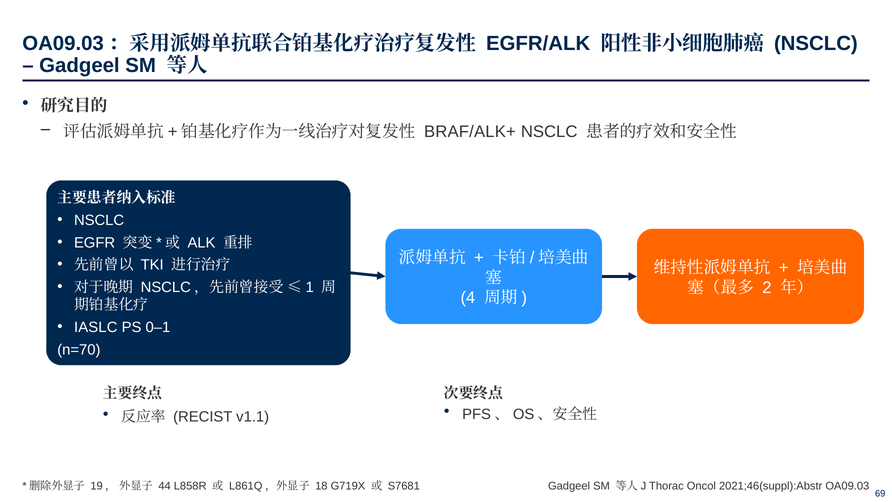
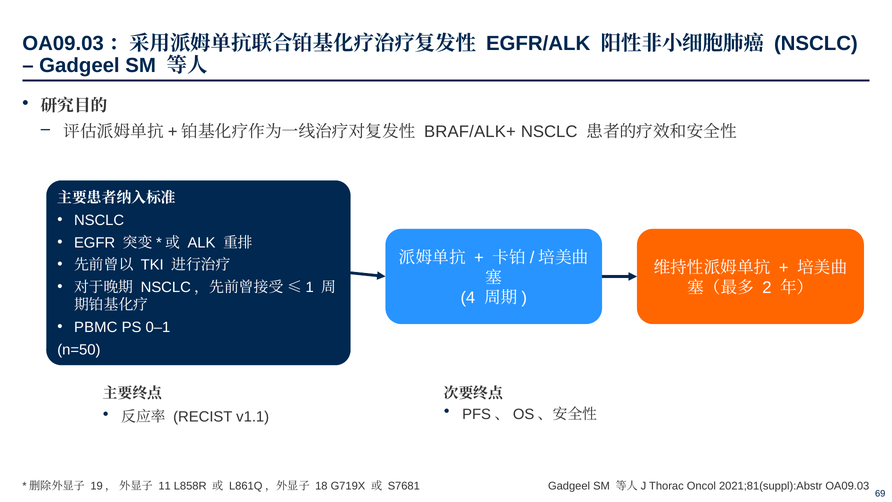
IASLC: IASLC -> PBMC (96, 327)
n=70: n=70 -> n=50 (79, 349)
44: 44 -> 11 (165, 486)
2021;46(suppl):Abstr: 2021;46(suppl):Abstr -> 2021;81(suppl):Abstr (771, 486)
